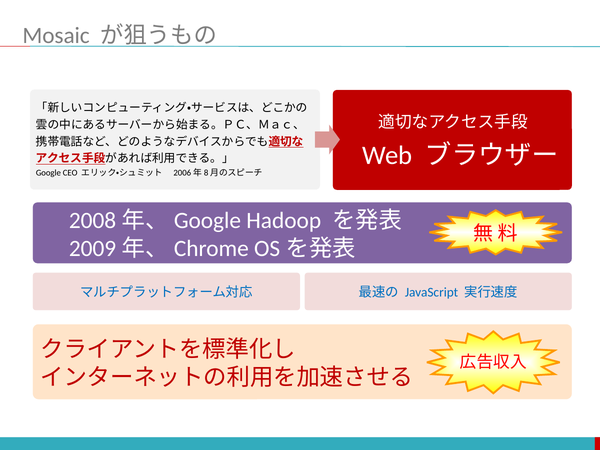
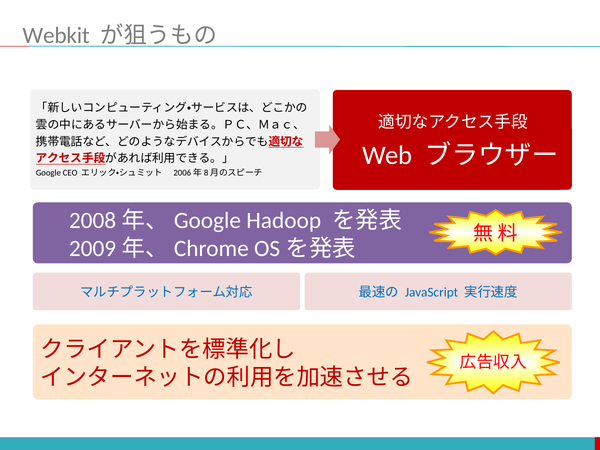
Mosaic: Mosaic -> Webkit (56, 36)
